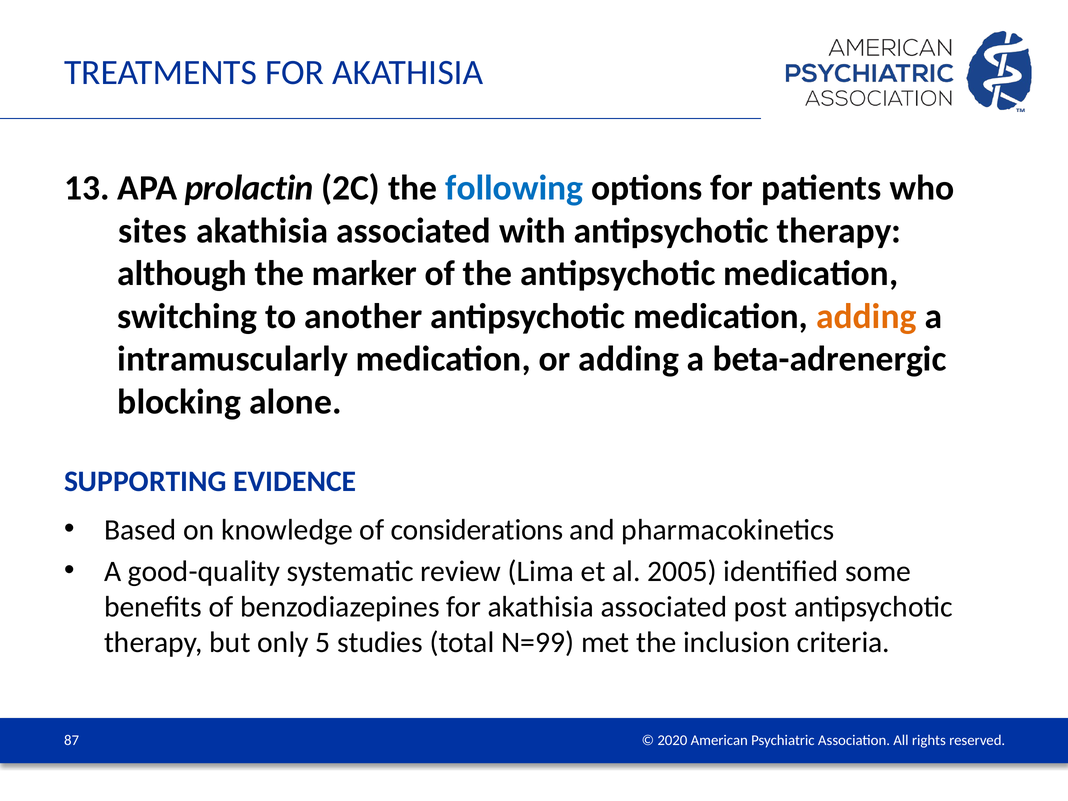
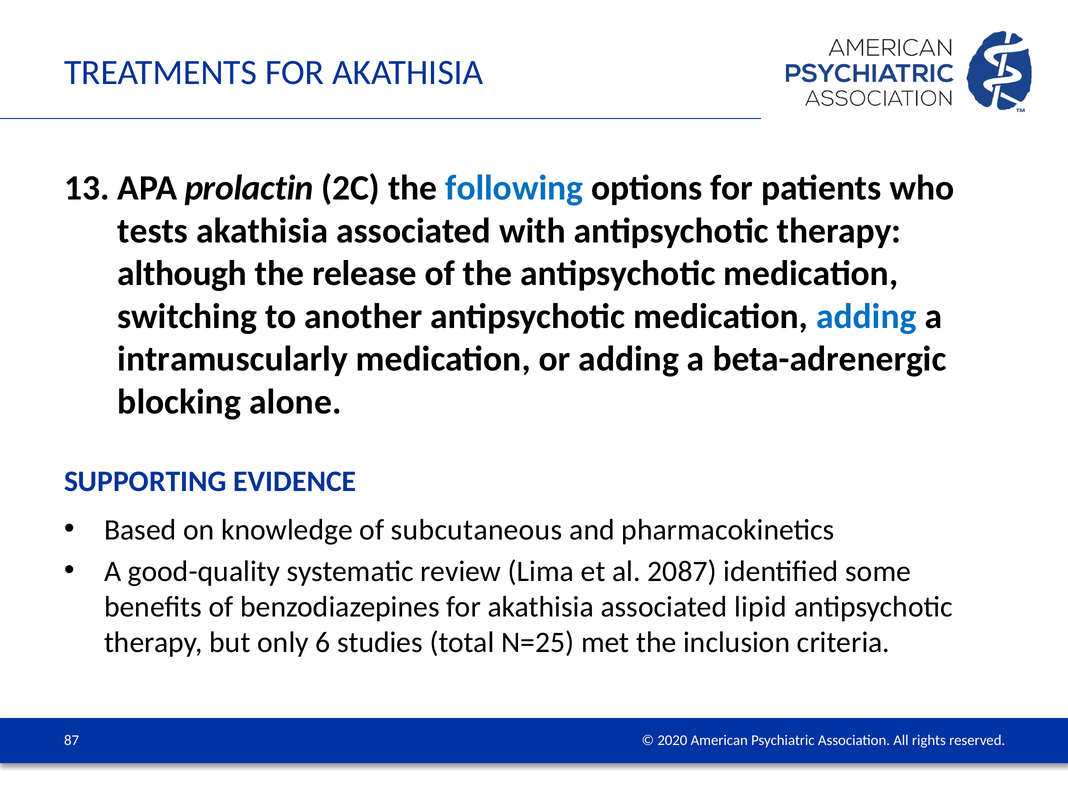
sites: sites -> tests (153, 231)
marker: marker -> release (364, 274)
adding colour: orange -> blue (866, 316)
considerations: considerations -> subcutaneous (477, 530)
2005: 2005 -> 2087 (682, 571)
post: post -> lipid (760, 607)
5: 5 -> 6 (323, 643)
N=99: N=99 -> N=25 (538, 643)
